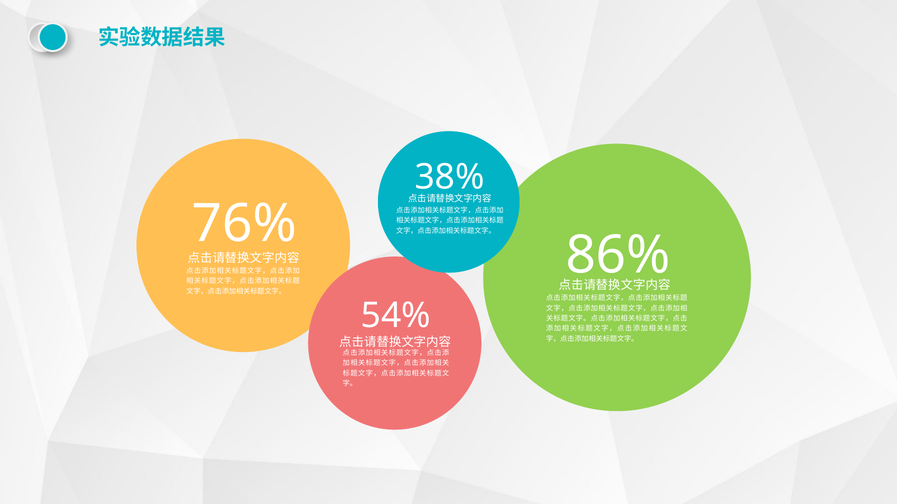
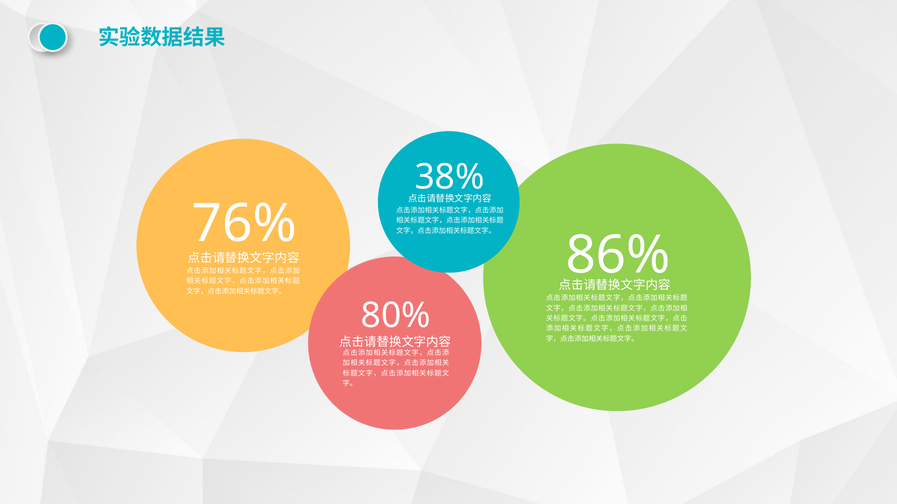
54%: 54% -> 80% (396, 316)
